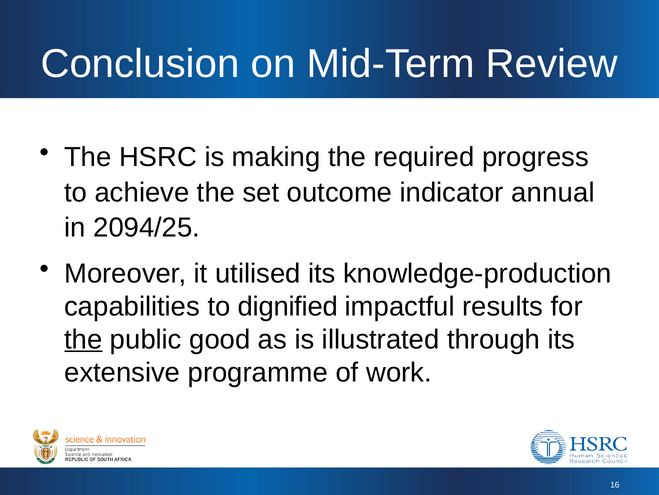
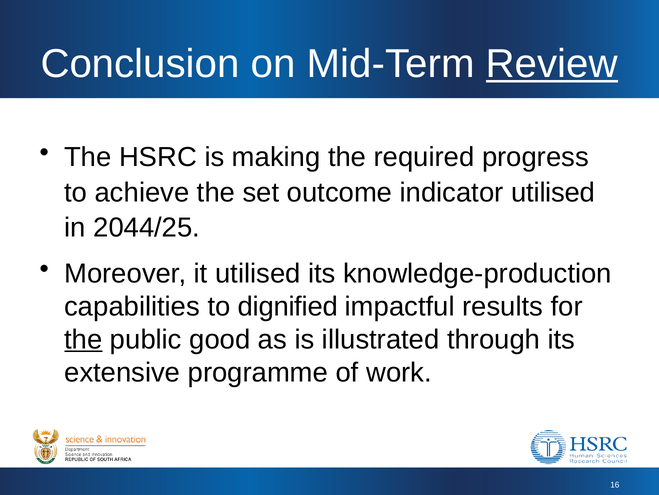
Review underline: none -> present (552, 64)
indicator annual: annual -> utilised (553, 192)
2094/25: 2094/25 -> 2044/25 (147, 227)
